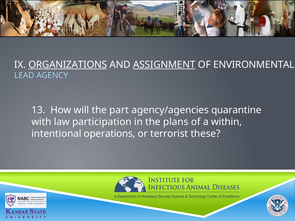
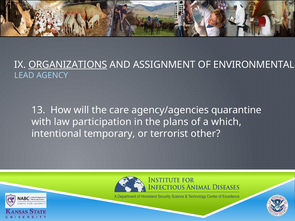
ASSIGNMENT underline: present -> none (164, 65)
part: part -> care (119, 110)
within: within -> which (226, 122)
operations: operations -> temporary (110, 134)
these: these -> other (205, 134)
